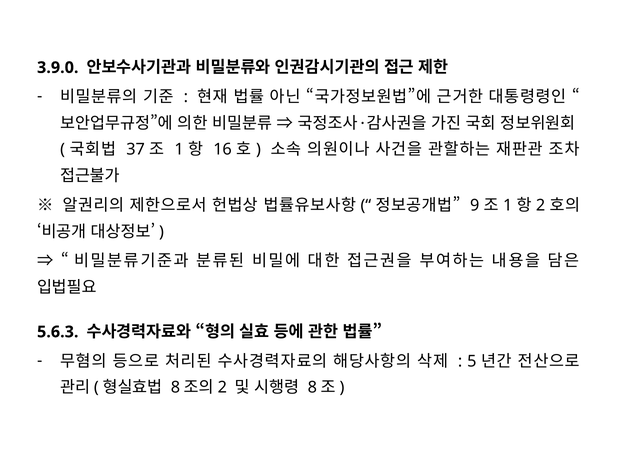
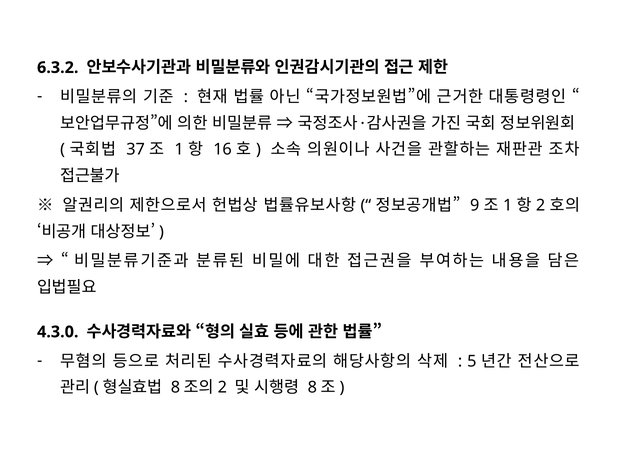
3.9.0: 3.9.0 -> 6.3.2 (58, 68)
5.6.3: 5.6.3 -> 4.3.0 (58, 332)
